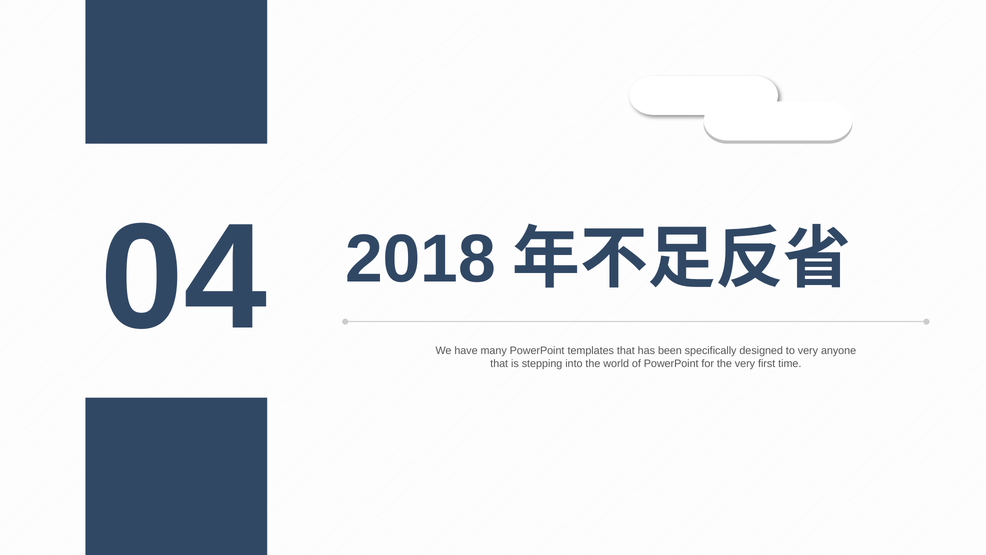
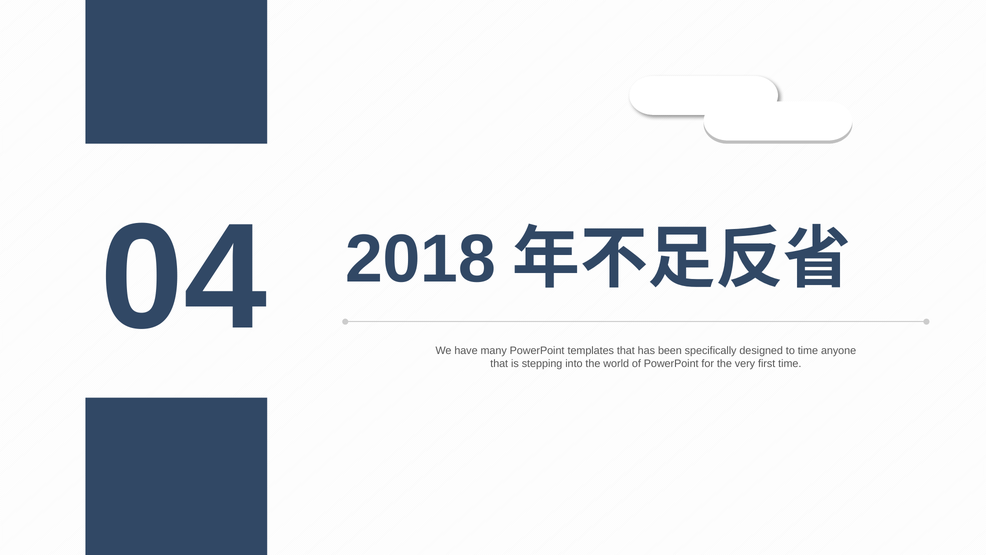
to very: very -> time (808, 350)
